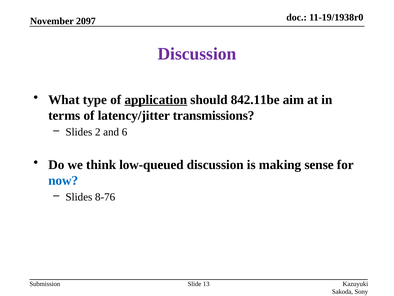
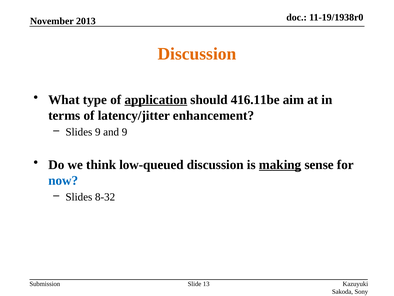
2097: 2097 -> 2013 (86, 21)
Discussion colour: purple -> orange (197, 54)
842.11be: 842.11be -> 416.11be (255, 100)
transmissions: transmissions -> enhancement (214, 115)
Slides 2: 2 -> 9 (98, 132)
and 6: 6 -> 9 (125, 132)
making underline: none -> present (280, 164)
8-76: 8-76 -> 8-32 (105, 197)
